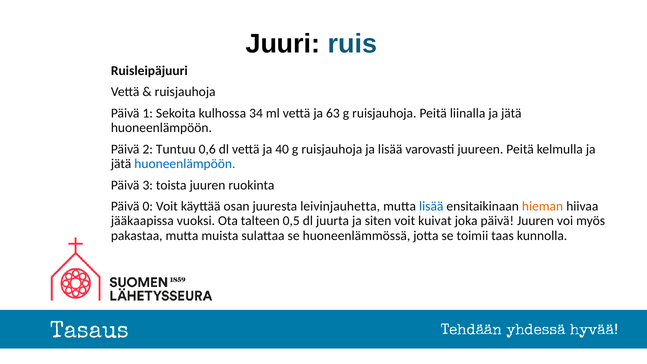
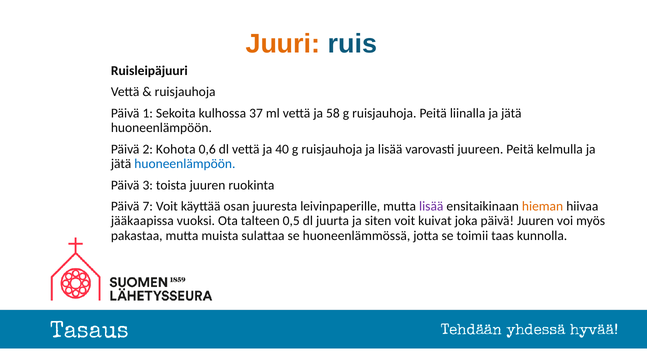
Juuri colour: black -> orange (283, 44)
34: 34 -> 37 (256, 113)
63: 63 -> 58 (333, 113)
Tuntuu: Tuntuu -> Kohota (176, 149)
0: 0 -> 7 (148, 206)
leivinjauhetta: leivinjauhetta -> leivinpaperille (340, 206)
lisää colour: blue -> purple (431, 206)
